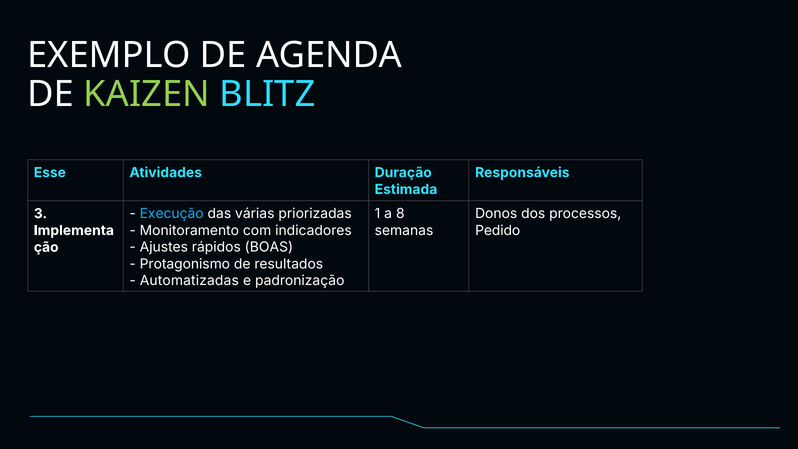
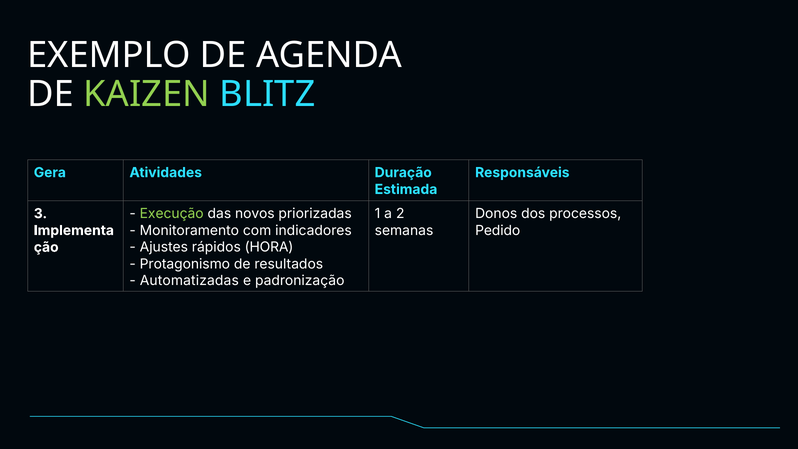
Esse: Esse -> Gera (50, 173)
Execução colour: light blue -> light green (172, 214)
várias: várias -> novos (255, 214)
8: 8 -> 2 (400, 214)
BOAS: BOAS -> HORA (269, 247)
